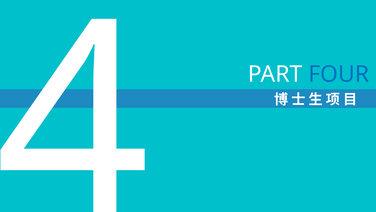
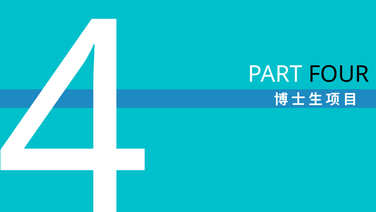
FOUR colour: blue -> black (339, 74)
